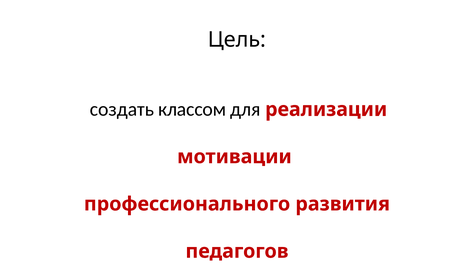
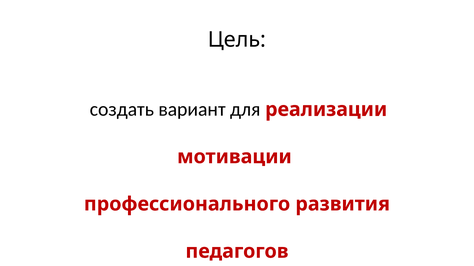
классом: классом -> вариант (192, 110)
